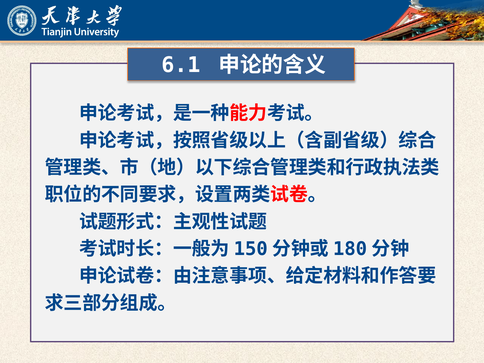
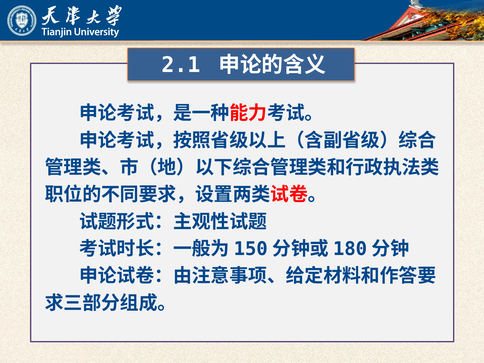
6.1: 6.1 -> 2.1 (181, 65)
